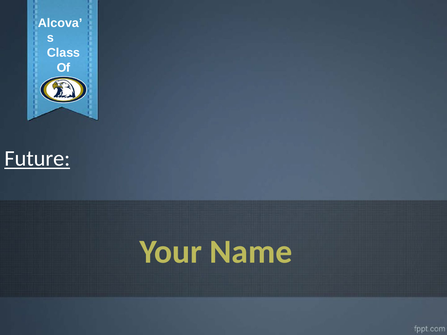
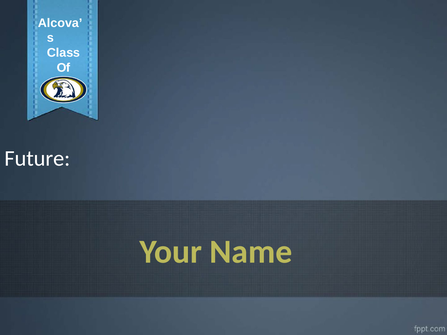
Future underline: present -> none (37, 159)
